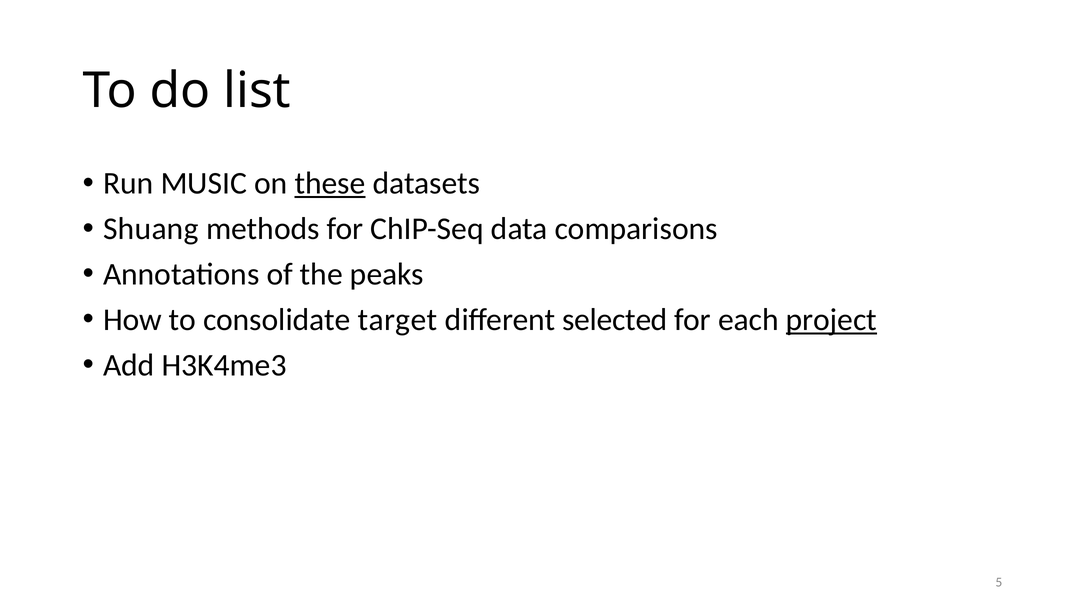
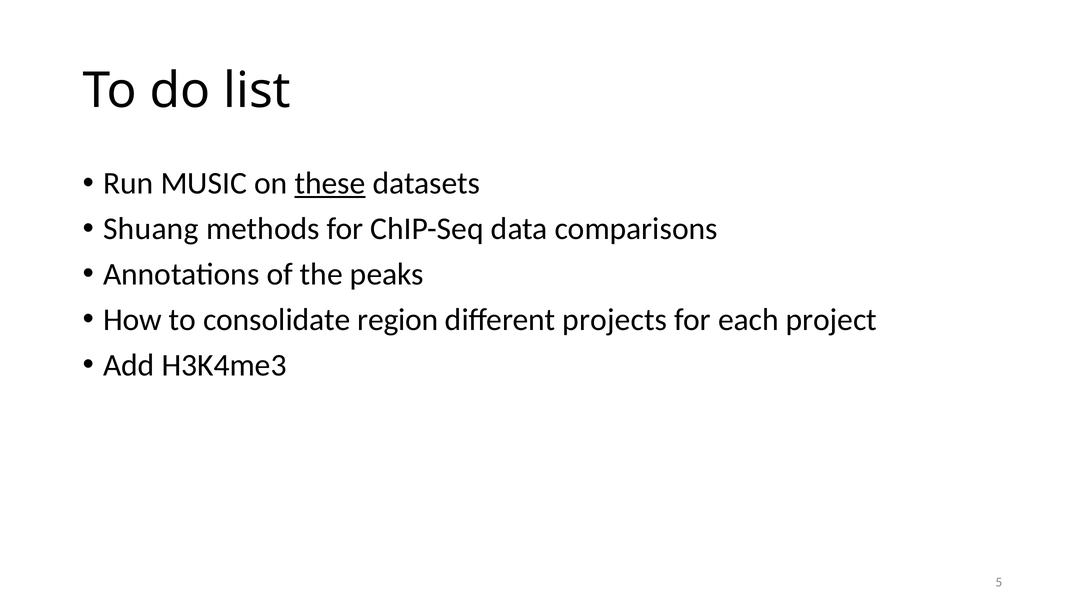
target: target -> region (398, 320)
selected: selected -> projects (615, 320)
project underline: present -> none (831, 320)
